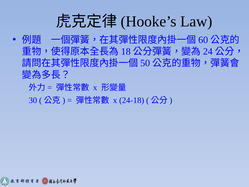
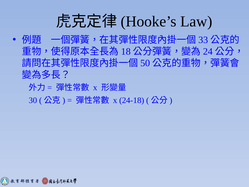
60: 60 -> 33 (203, 40)
